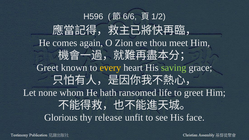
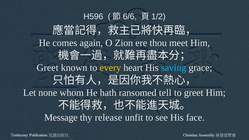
saving colour: light green -> light blue (174, 68)
life: life -> tell (165, 93)
Glorious: Glorious -> Message (61, 118)
